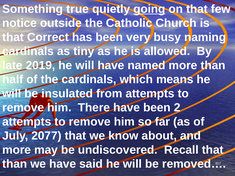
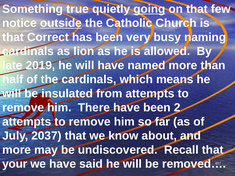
outside underline: none -> present (61, 23)
tiny: tiny -> lion (84, 51)
2077: 2077 -> 2037 (46, 136)
than: than -> your (15, 164)
